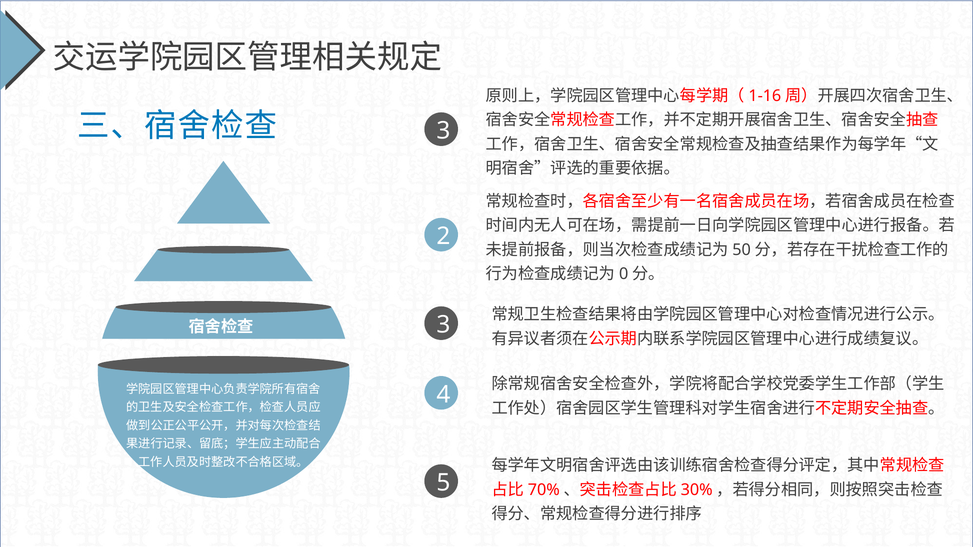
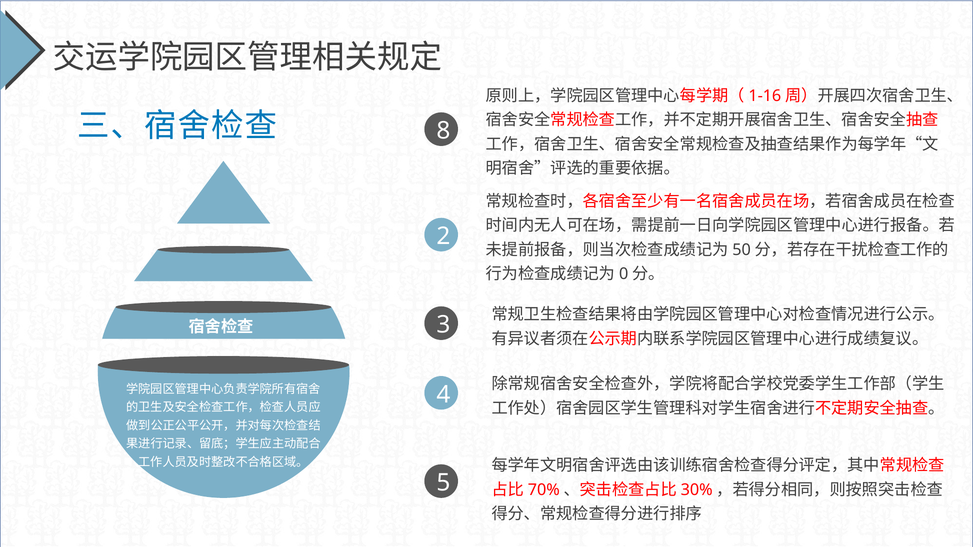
3: 3 -> 8 (443, 131)
